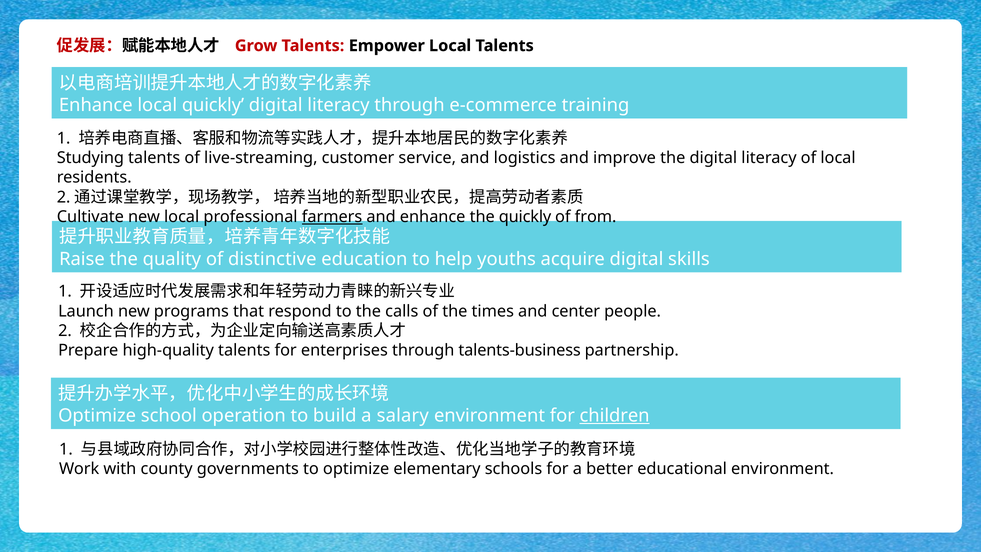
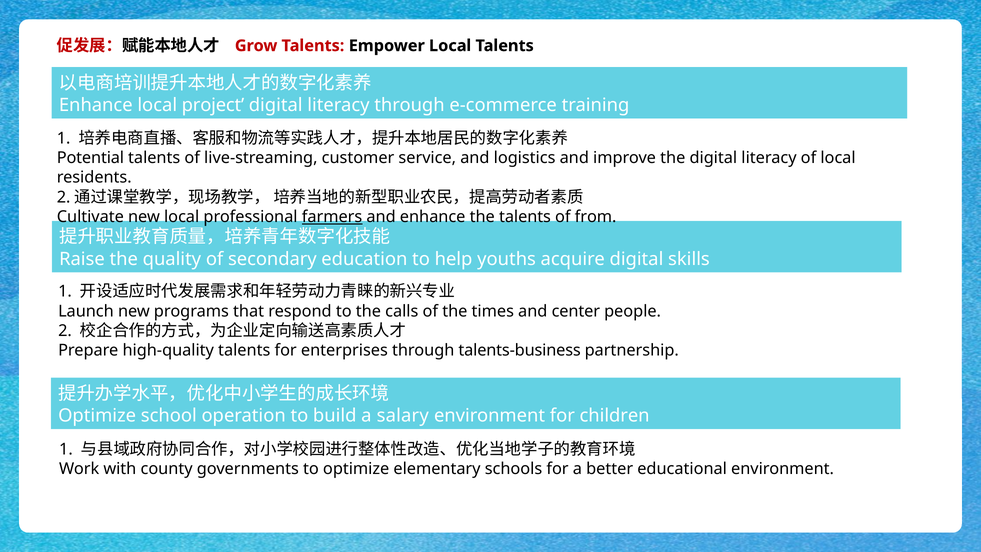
local quickly: quickly -> project (213, 105)
Studying: Studying -> Potential (90, 158)
the quickly: quickly -> talents (525, 217)
distinctive: distinctive -> secondary (272, 259)
children underline: present -> none (615, 416)
